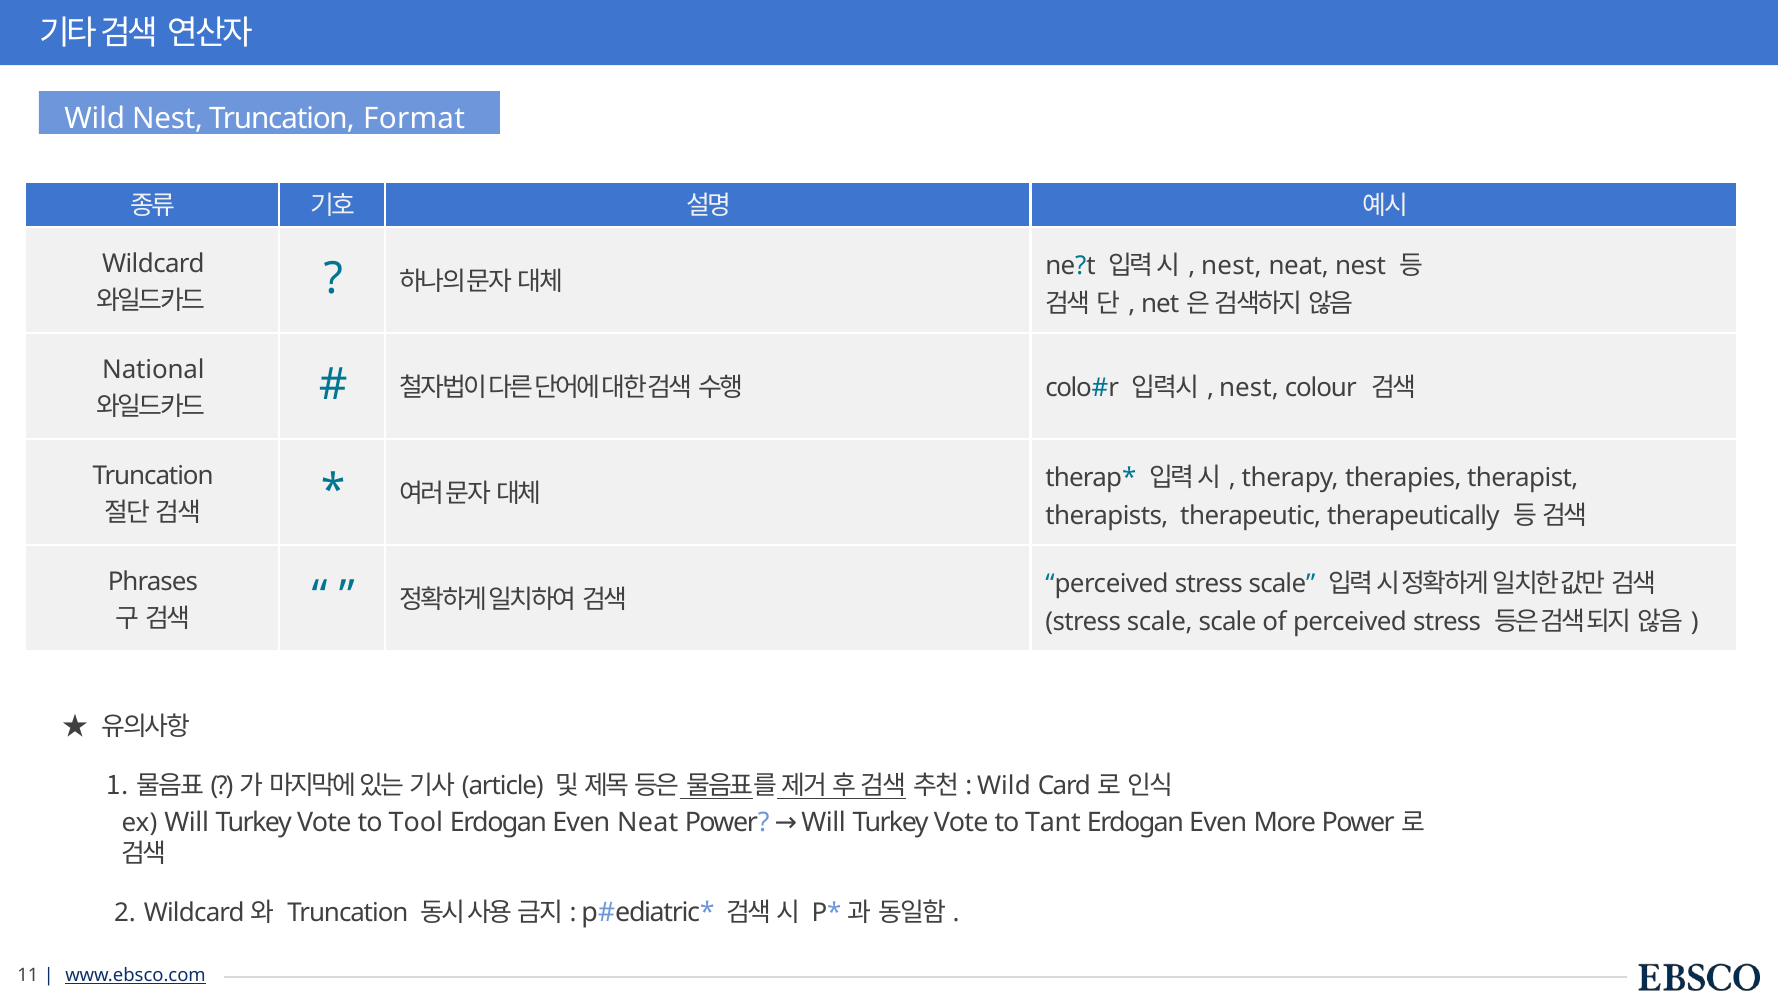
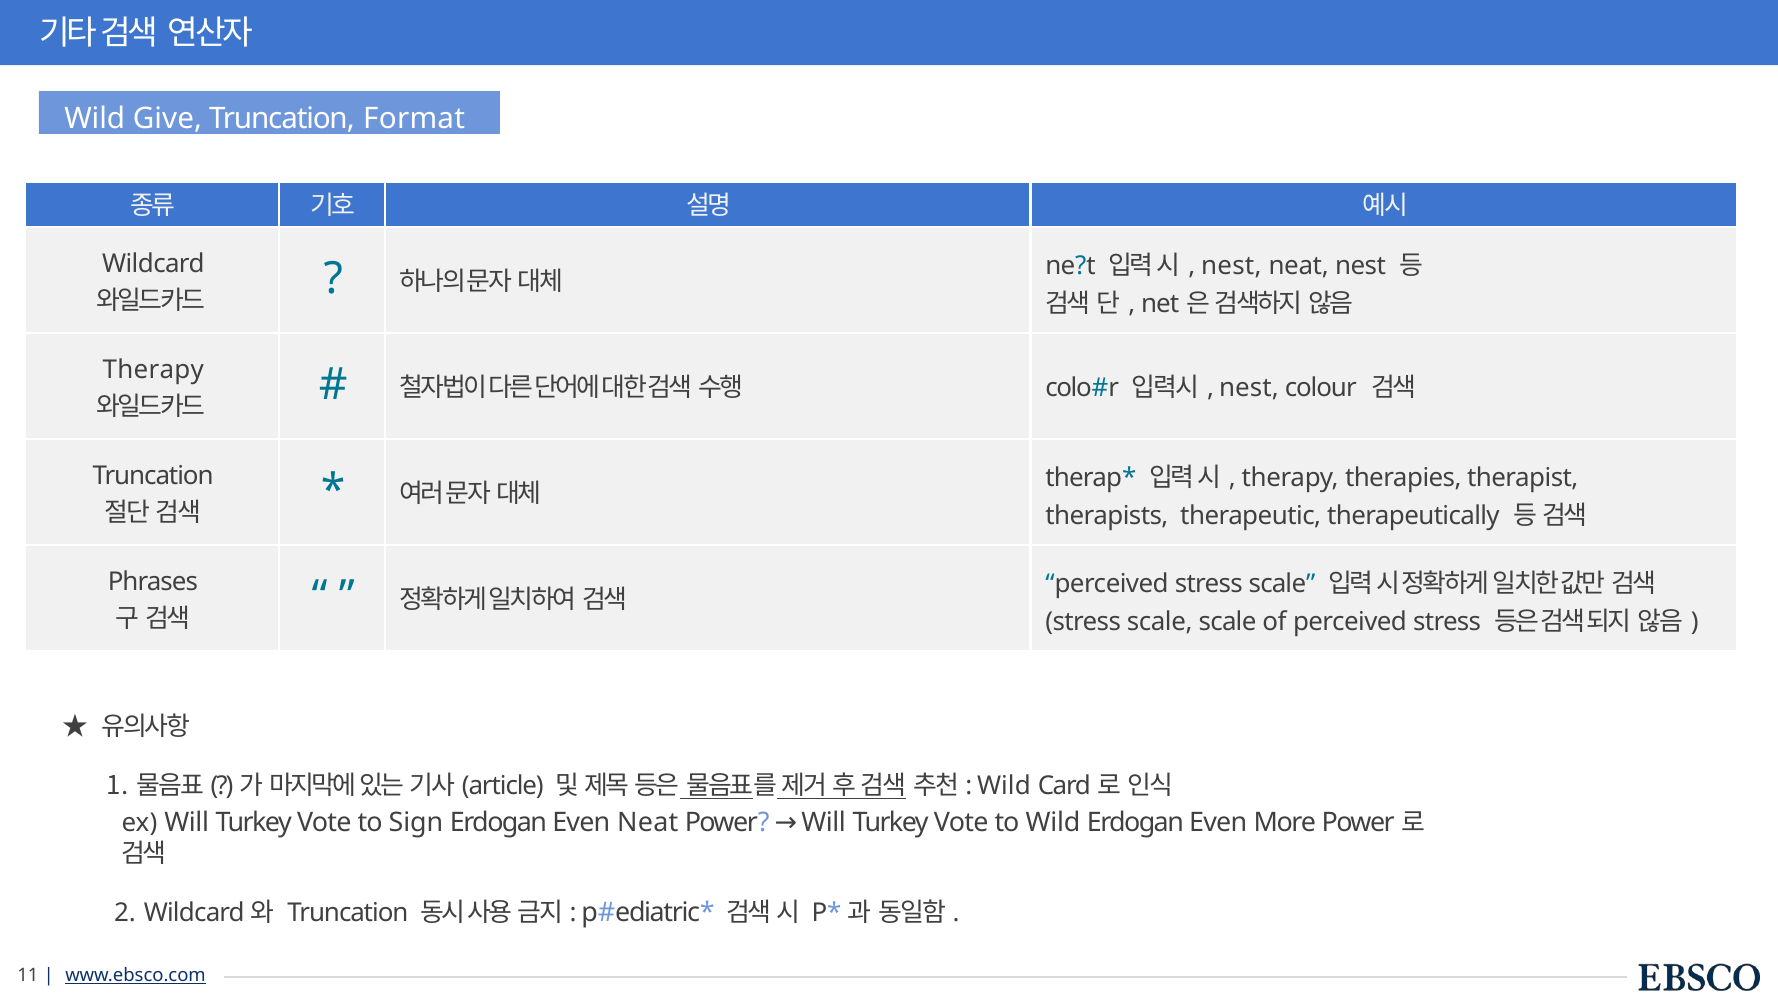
Wild Nest: Nest -> Give (167, 118)
National: National -> Therapy (153, 369)
Tool: Tool -> Sign (416, 822)
to Tant: Tant -> Wild (1053, 822)
